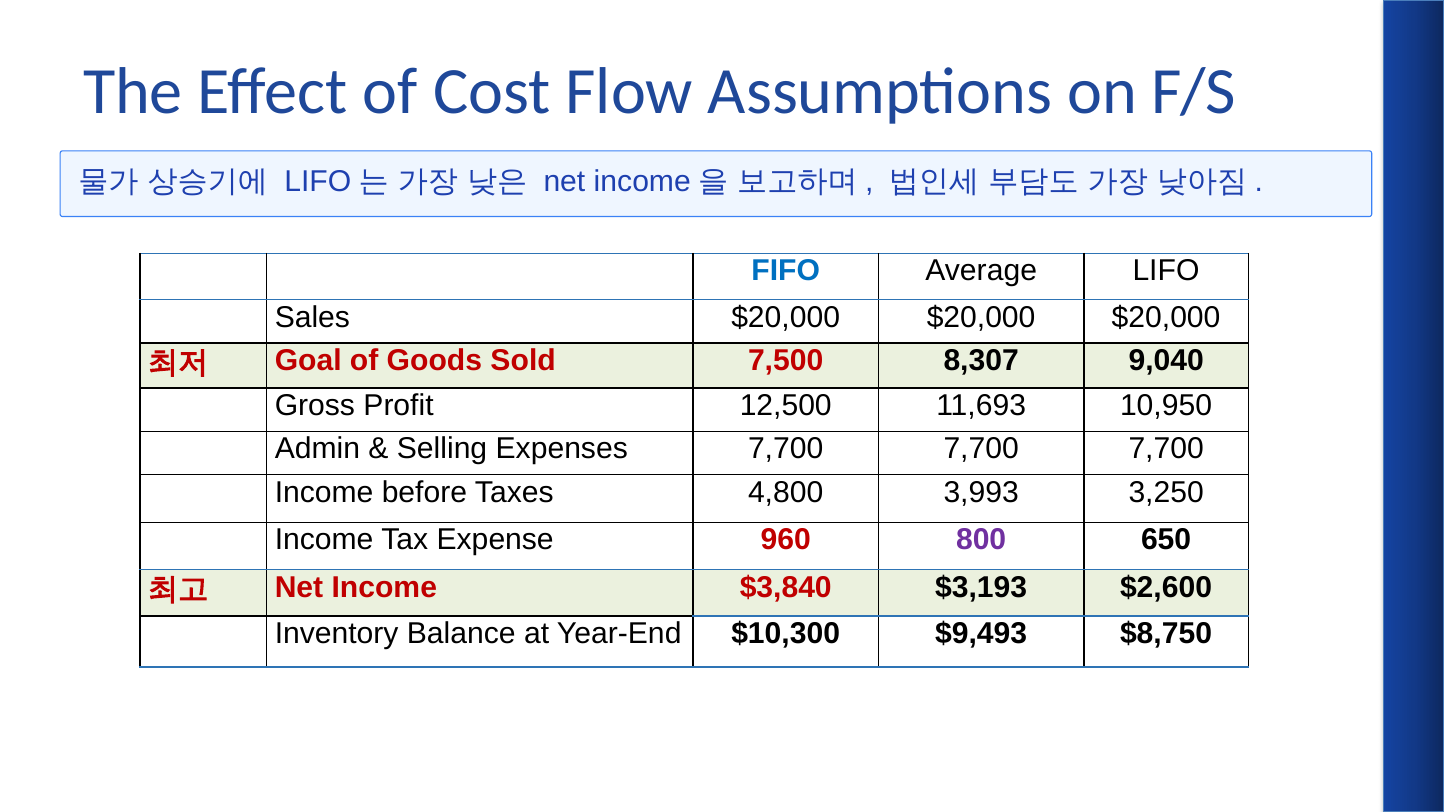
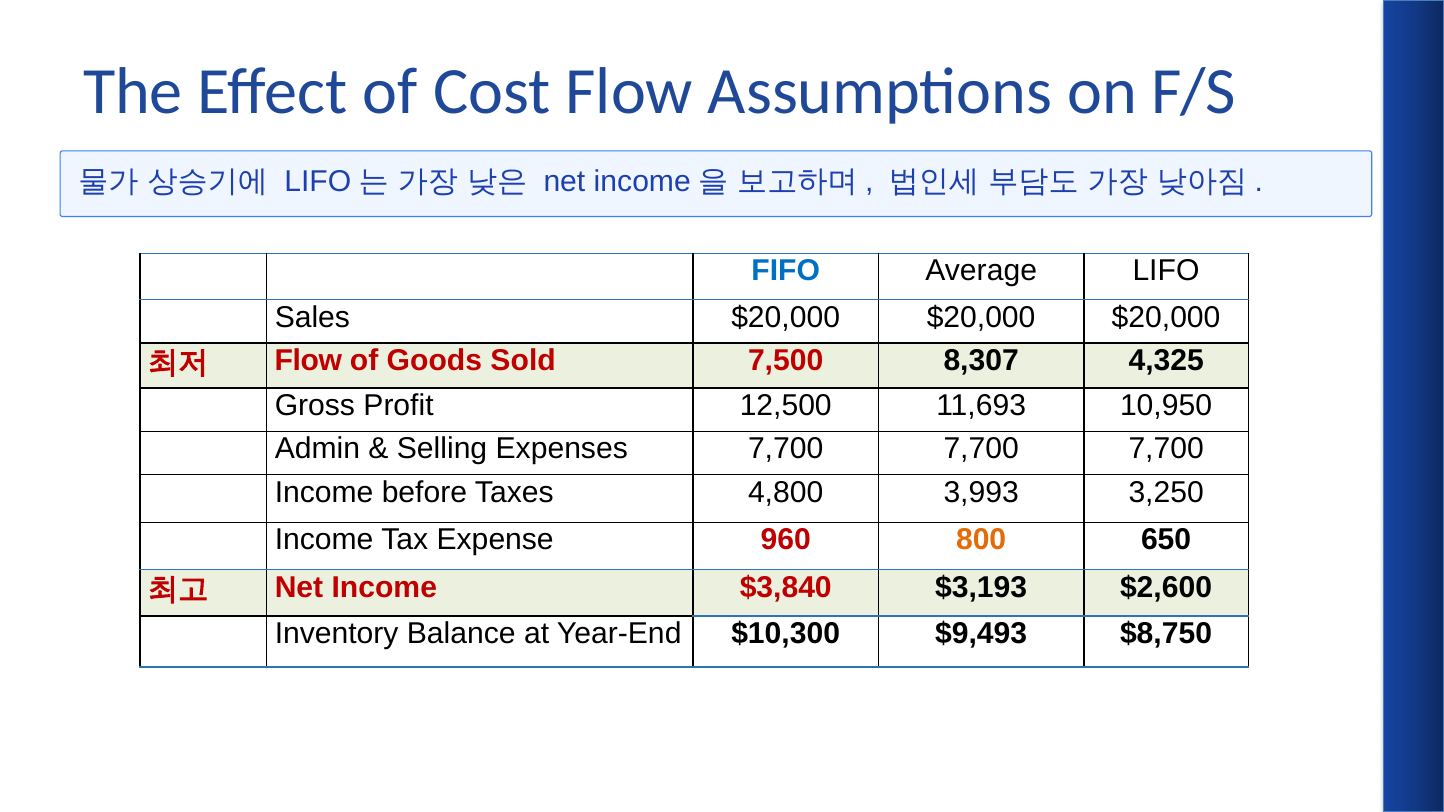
Goal: Goal -> Flow (308, 360)
9,040: 9,040 -> 4,325 (1166, 360)
800 colour: purple -> orange (981, 540)
